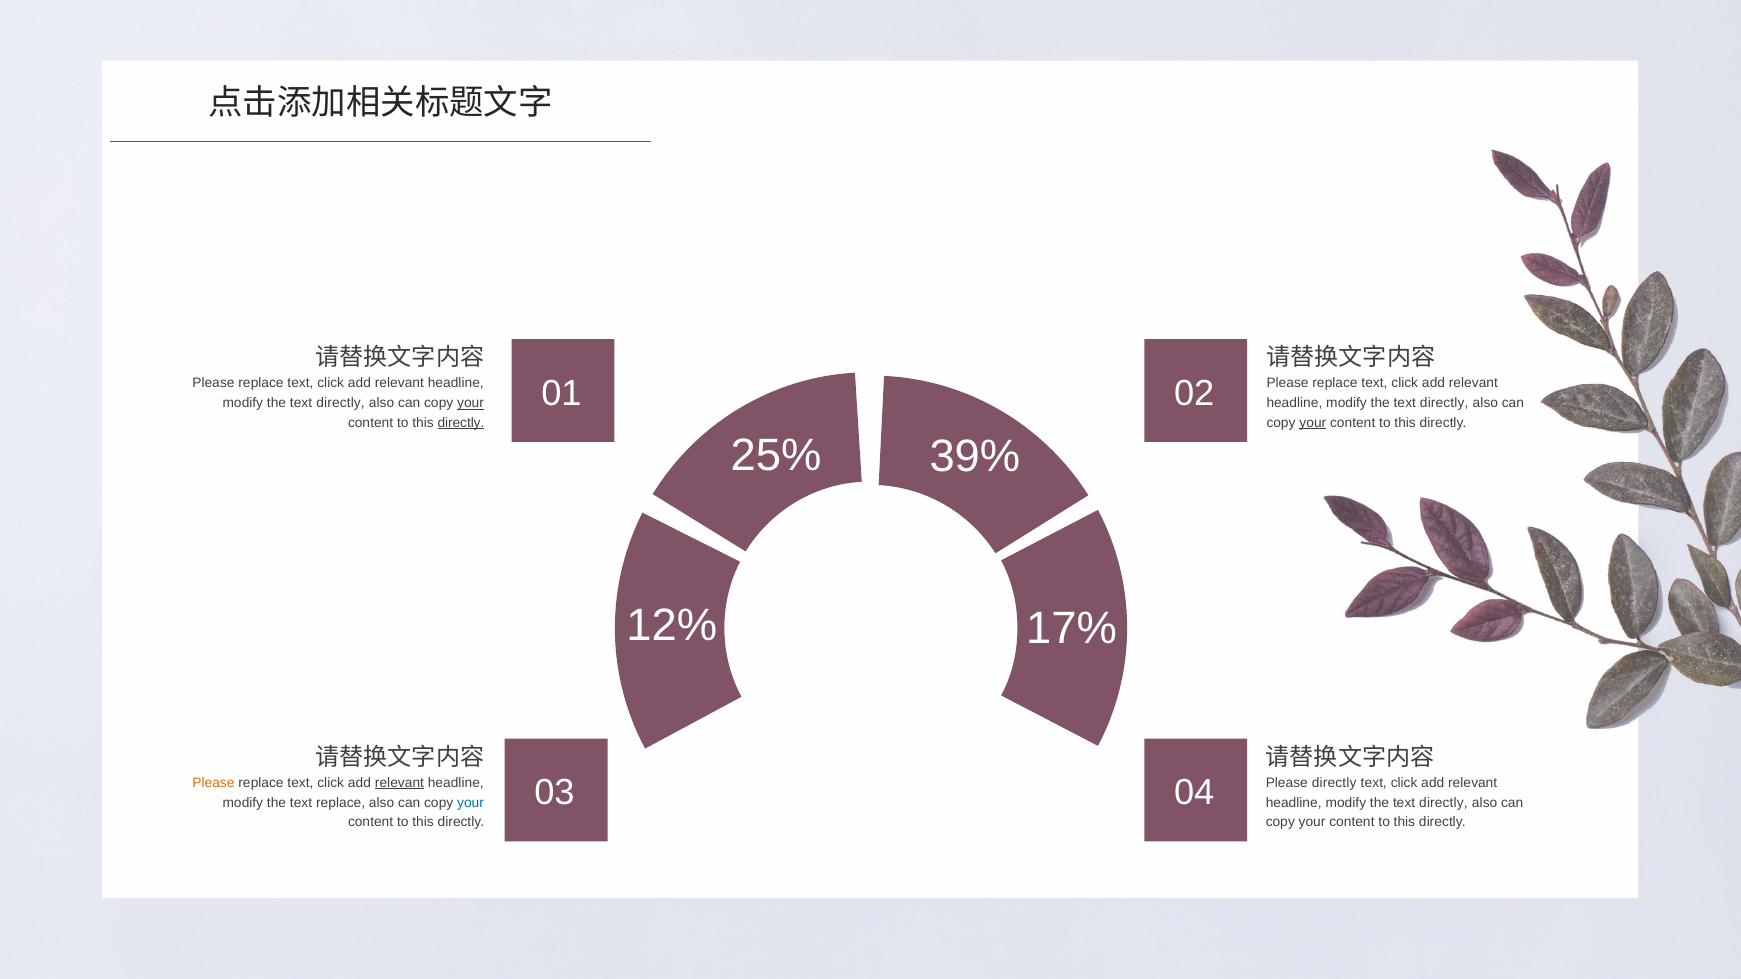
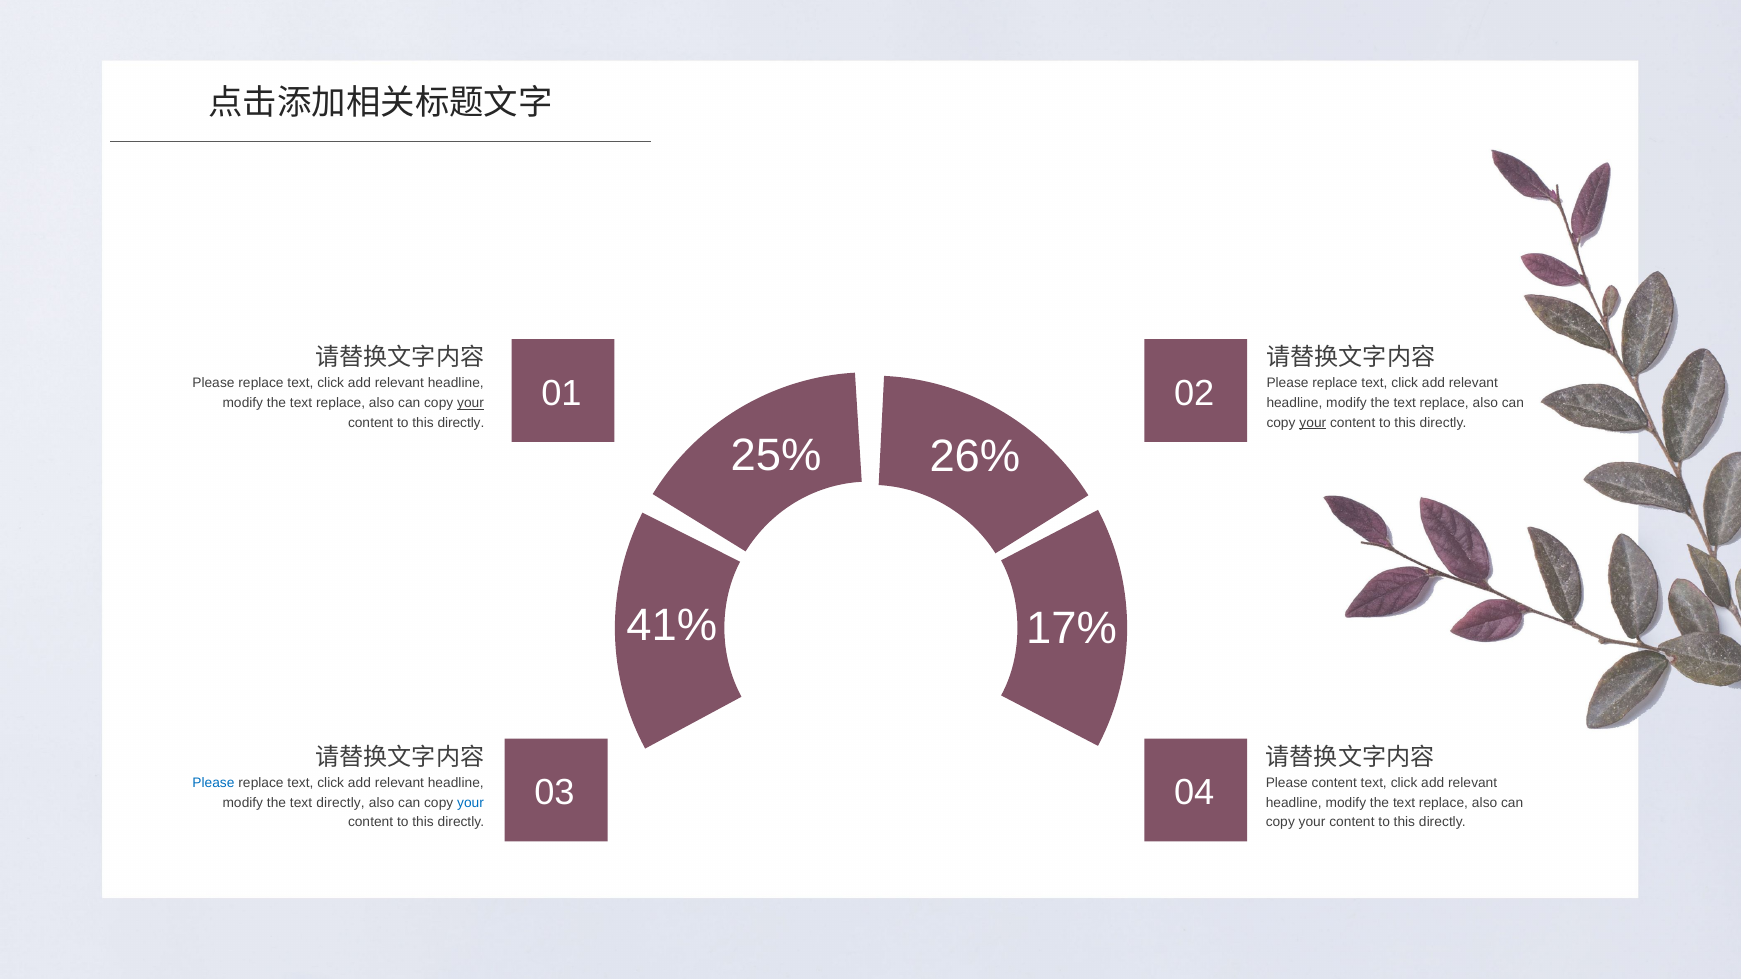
directly: directly -> replace (341, 403)
directly: directly -> replace (1444, 403)
directly underline: present -> none (461, 423)
39%: 39% -> 26% (975, 456)
12%: 12% -> 41% (672, 626)
Please colour: orange -> blue (214, 783)
relevant underline: present -> none (399, 783)
Please directly: directly -> content (1334, 783)
text replace: replace -> directly (341, 803)
directly: directly -> replace (1444, 803)
